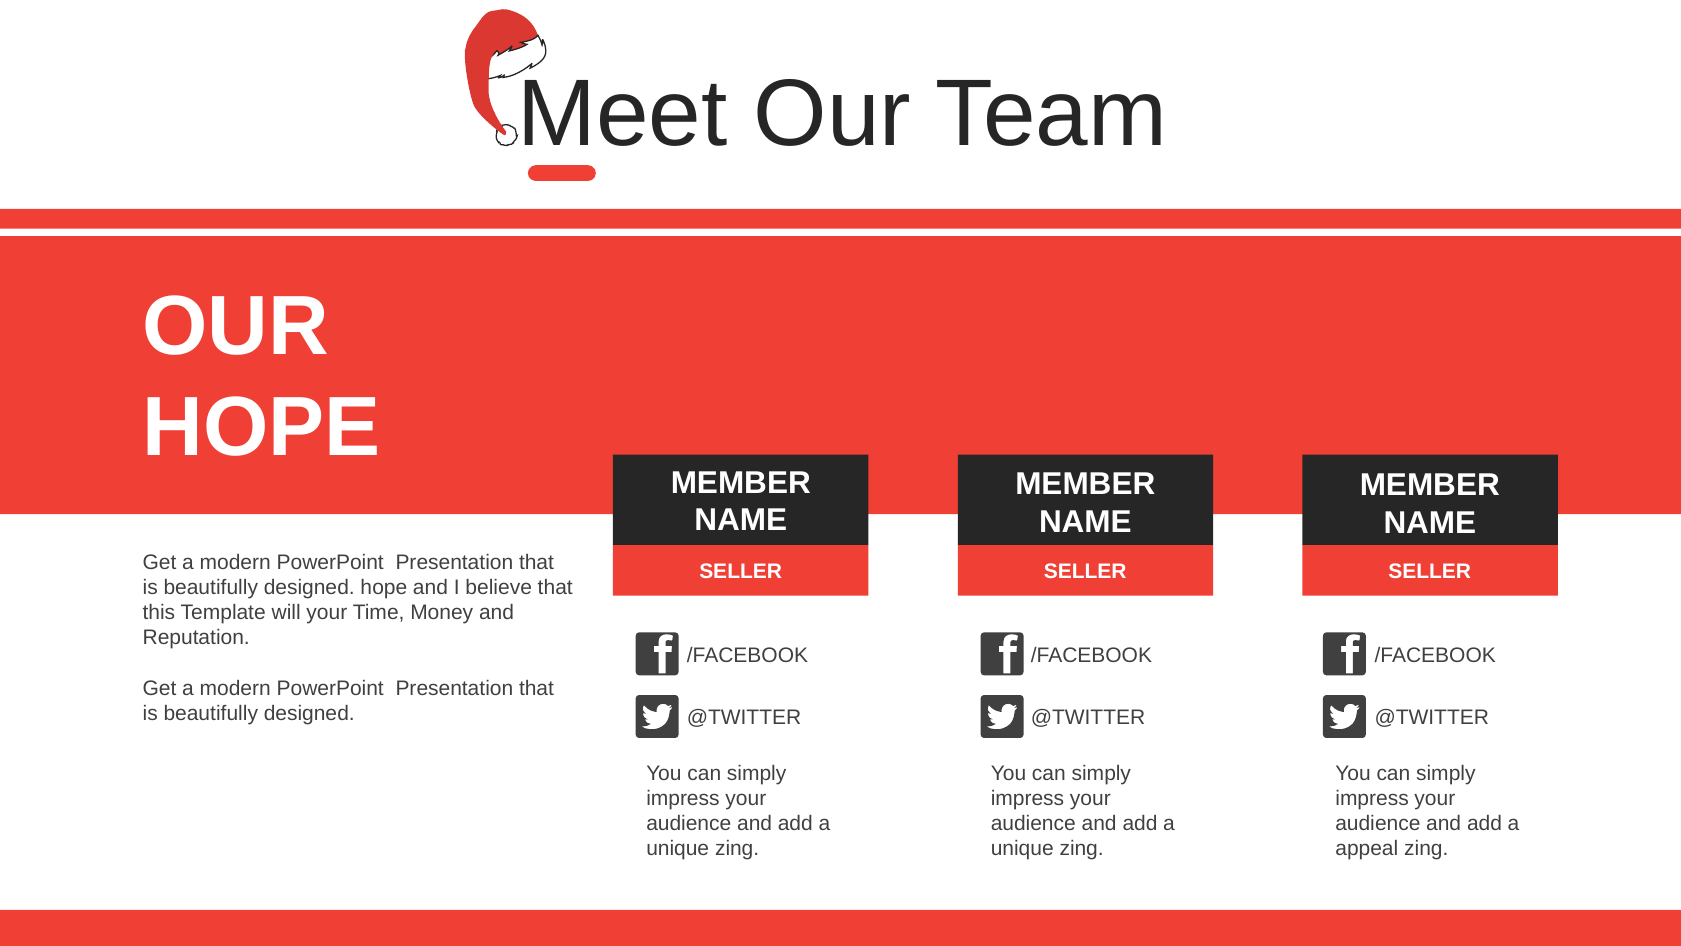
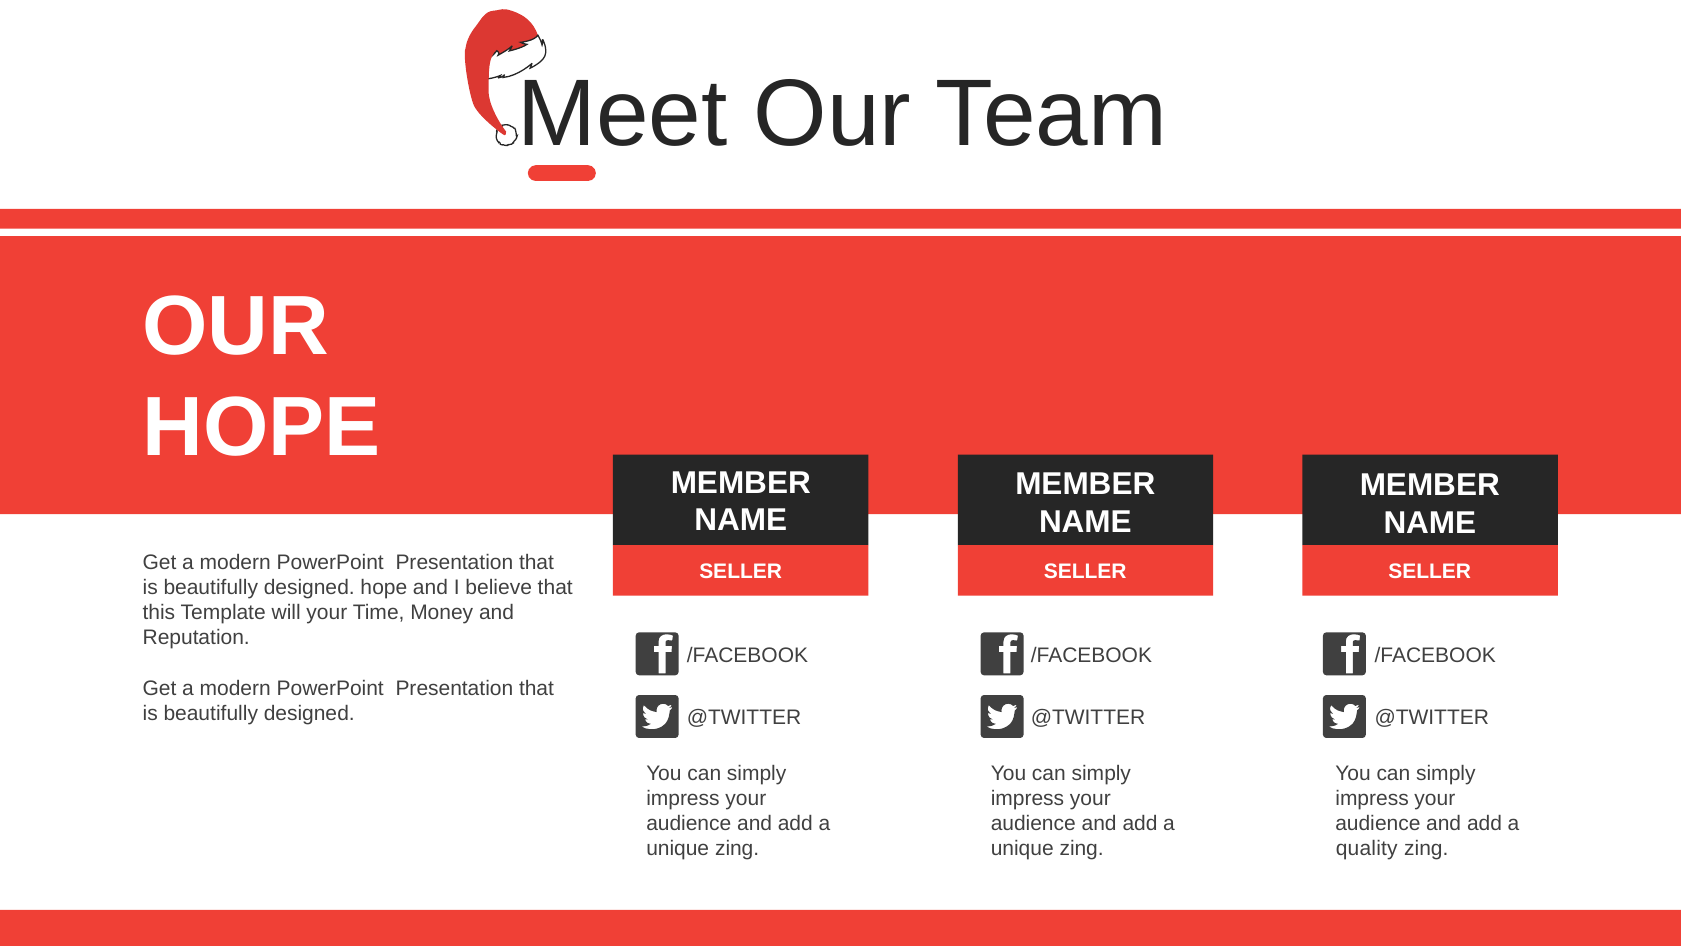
appeal: appeal -> quality (1367, 849)
